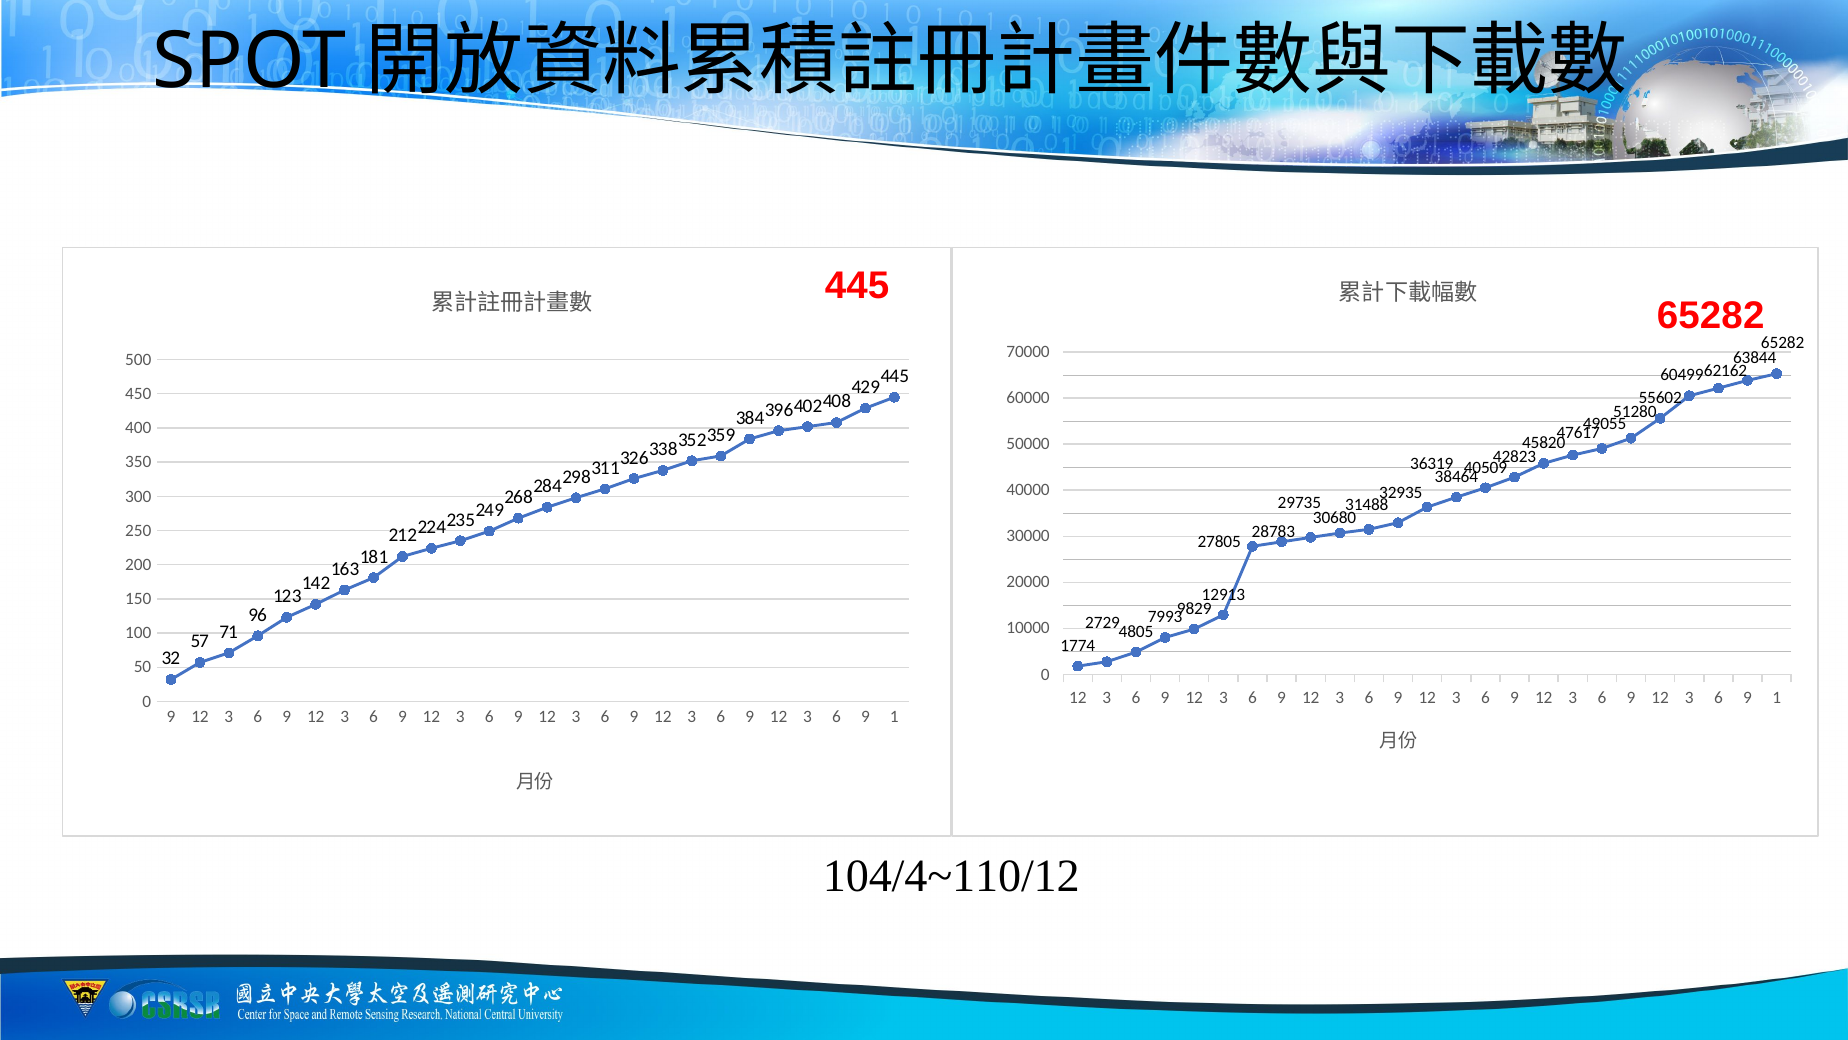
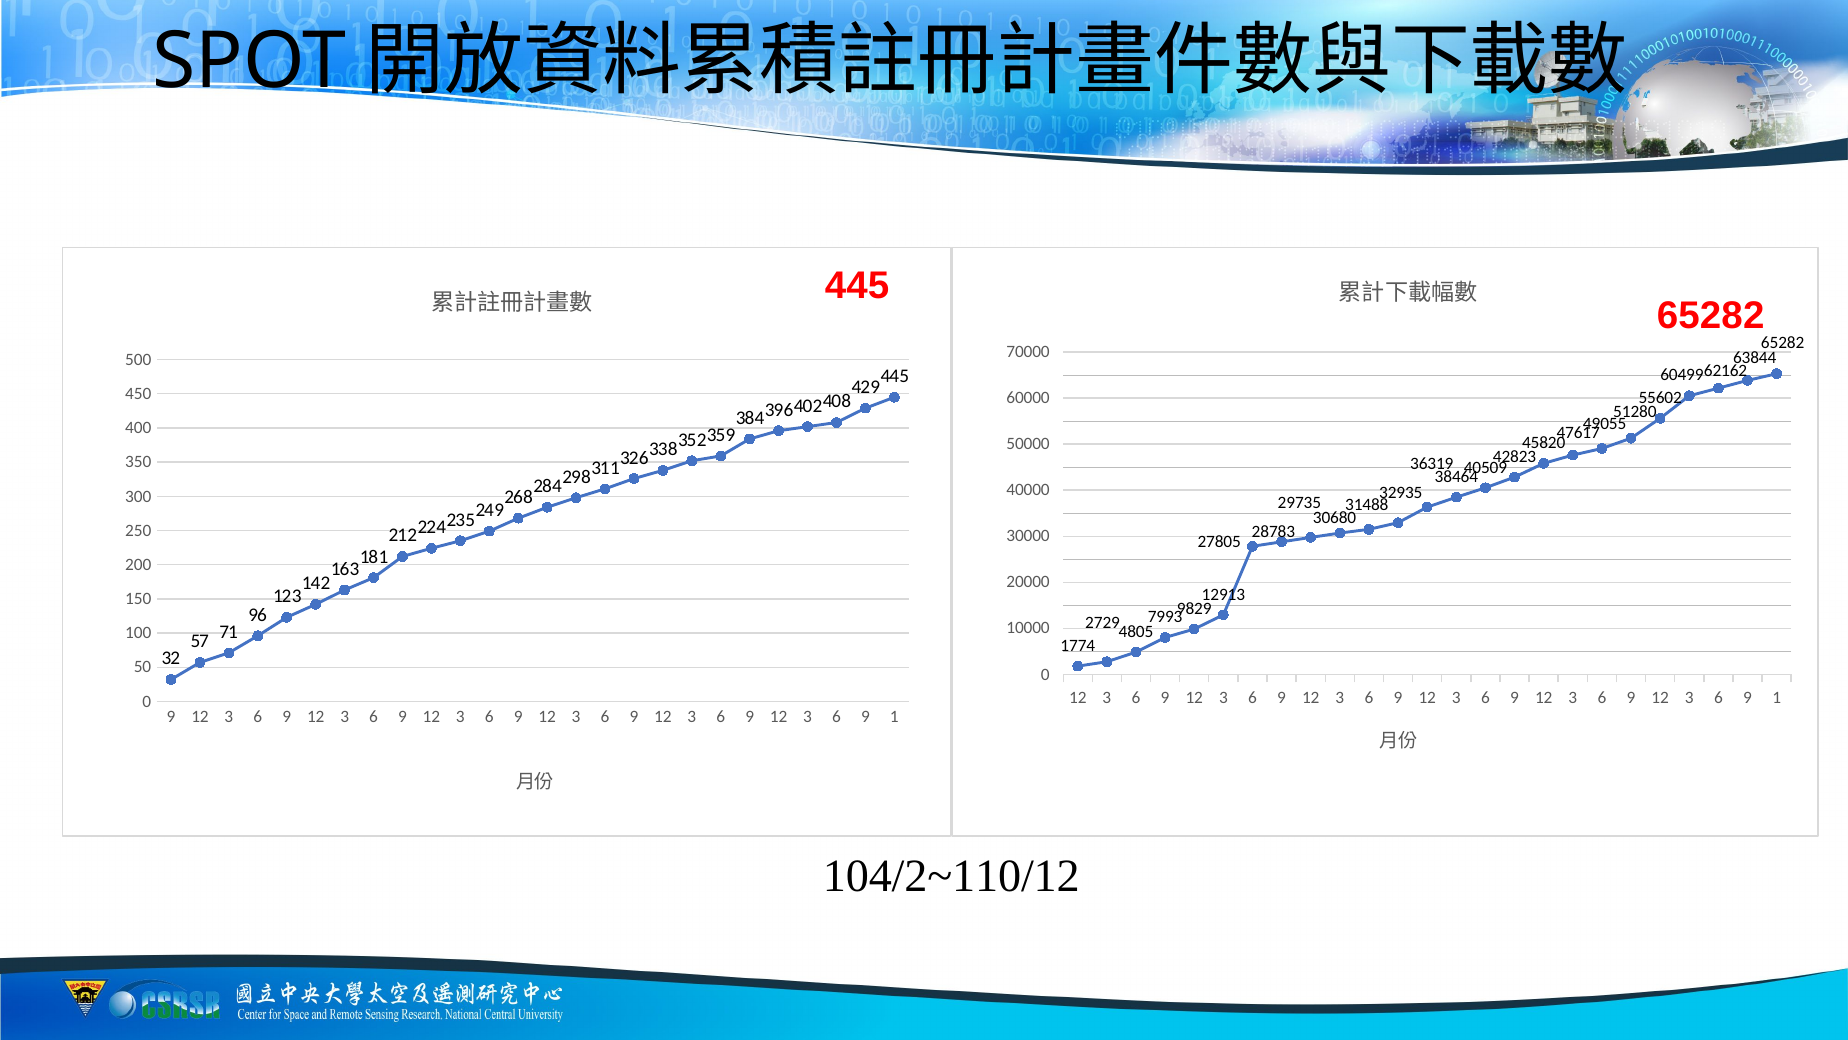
104/4~110/12: 104/4~110/12 -> 104/2~110/12 (951, 876)
